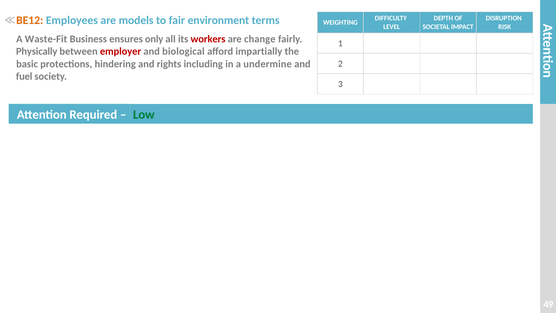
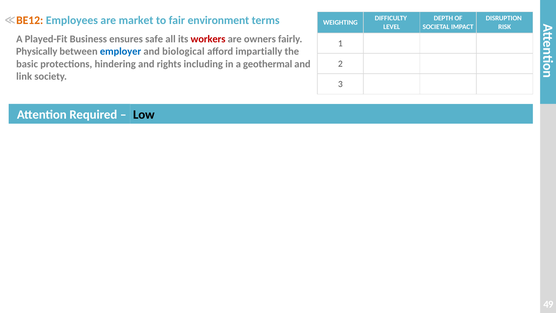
models: models -> market (136, 20)
Waste-Fit: Waste-Fit -> Played-Fit (46, 39)
only: only -> safe (154, 39)
change: change -> owners (260, 39)
employer colour: red -> blue (121, 51)
undermine: undermine -> geothermal (268, 64)
fuel: fuel -> link (24, 76)
Low colour: green -> black (144, 115)
